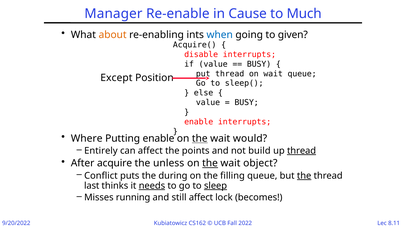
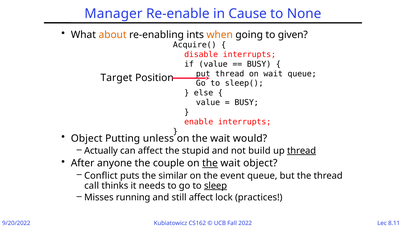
Much: Much -> None (304, 14)
when colour: blue -> orange (220, 35)
Except: Except -> Target (116, 78)
Where: Where -> Object (87, 139)
Putting enable: enable -> unless (158, 139)
the underline: present -> none (200, 139)
Entirely: Entirely -> Actually (101, 151)
points: points -> stupid (196, 151)
acquire: acquire -> anyone (115, 164)
unless: unless -> couple (169, 164)
during: during -> similar (173, 176)
filling: filling -> event (233, 176)
the underline: present -> none (304, 176)
last: last -> call (92, 186)
needs underline: present -> none (152, 186)
becomes: becomes -> practices (259, 198)
